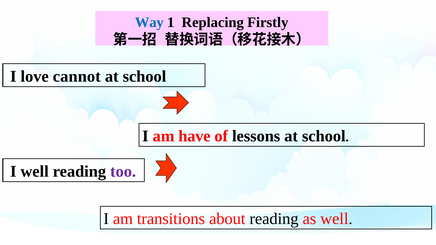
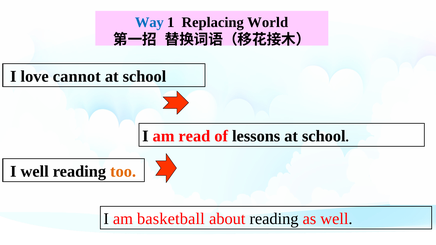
Firstly: Firstly -> World (268, 22)
have: have -> read (194, 136)
too colour: purple -> orange (123, 171)
transitions: transitions -> basketball (171, 219)
